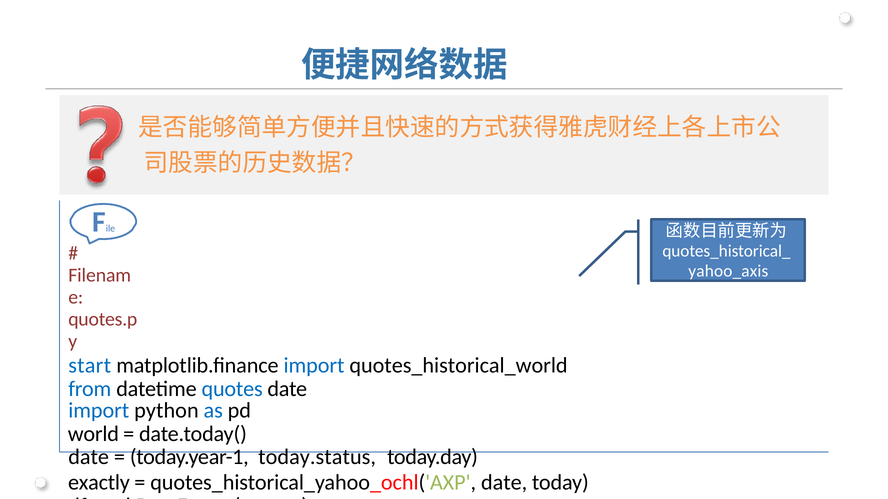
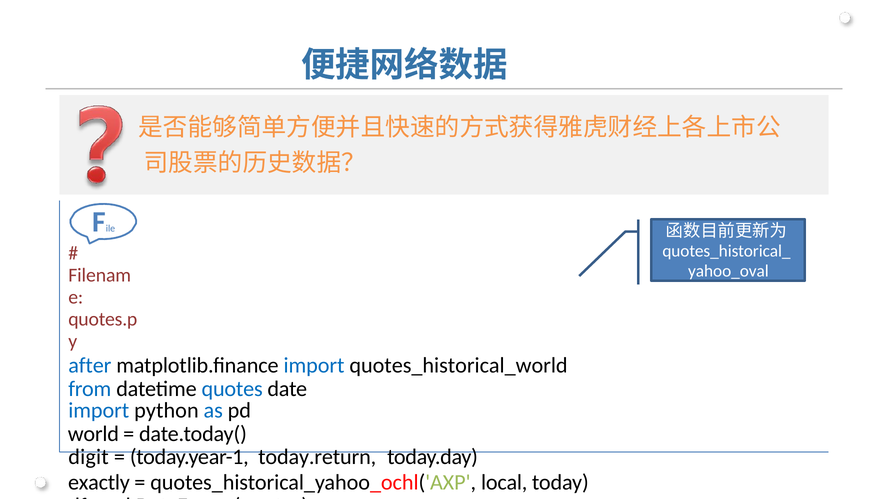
yahoo_axis: yahoo_axis -> yahoo_oval (728, 271)
start: start -> after (90, 366)
date: date -> digit (89, 458)
today.status: today.status -> today.return (317, 458)
quotes_historical_yahoo_ochl('AXP date: date -> local (504, 483)
